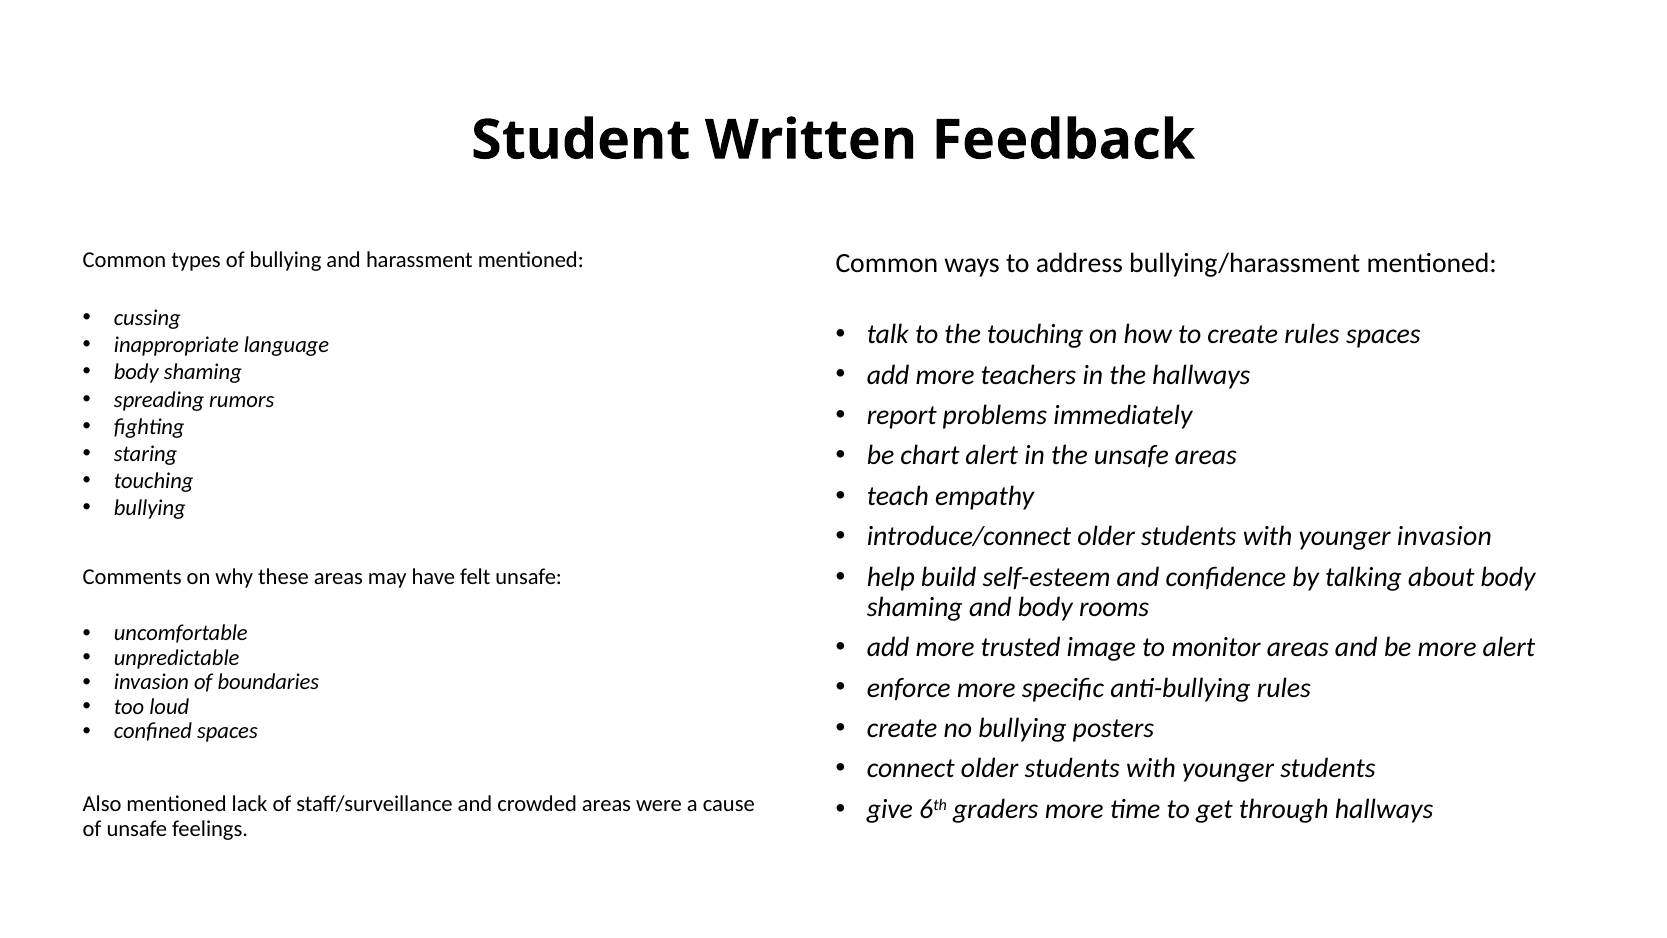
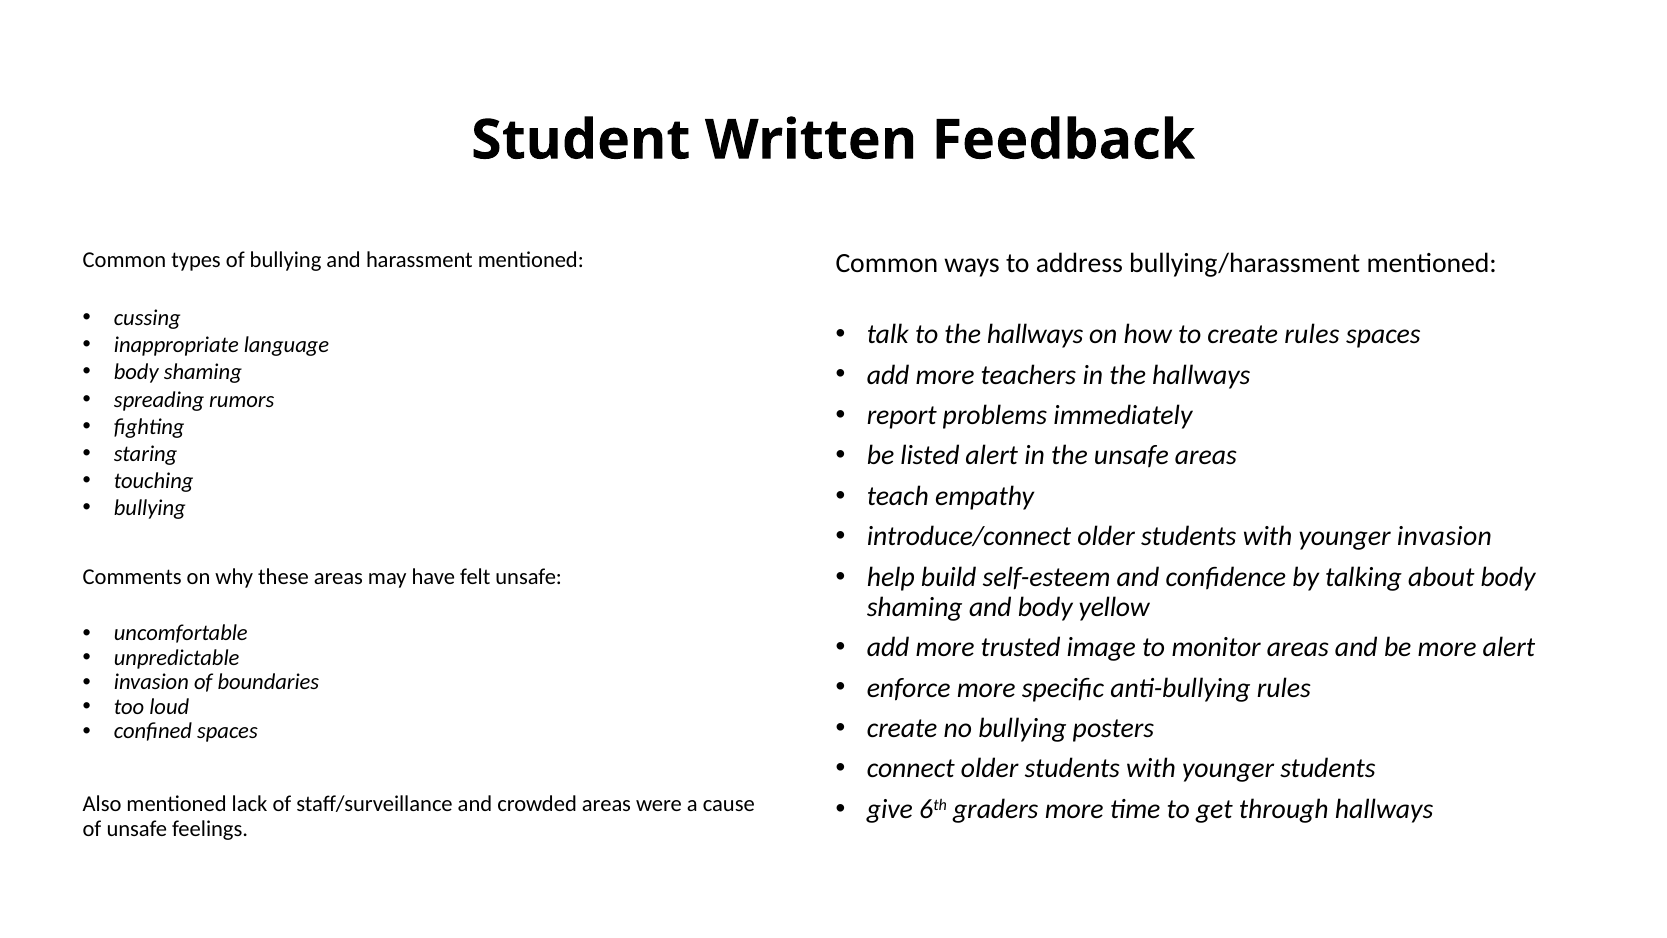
to the touching: touching -> hallways (1035, 334)
chart: chart -> listed (930, 456)
rooms: rooms -> yellow (1114, 607)
